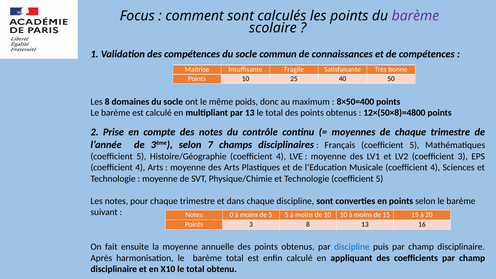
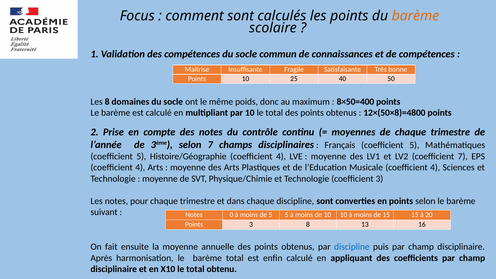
barème colour: purple -> orange (415, 16)
par 13: 13 -> 10 (250, 113)
coefficient 3: 3 -> 7 (463, 156)
Technologie coefficient 5: 5 -> 3 (379, 179)
